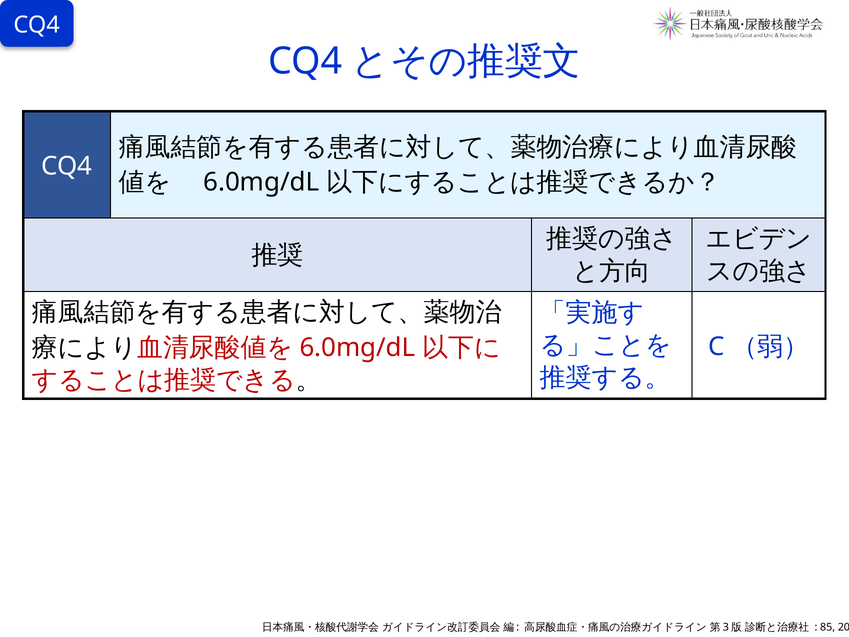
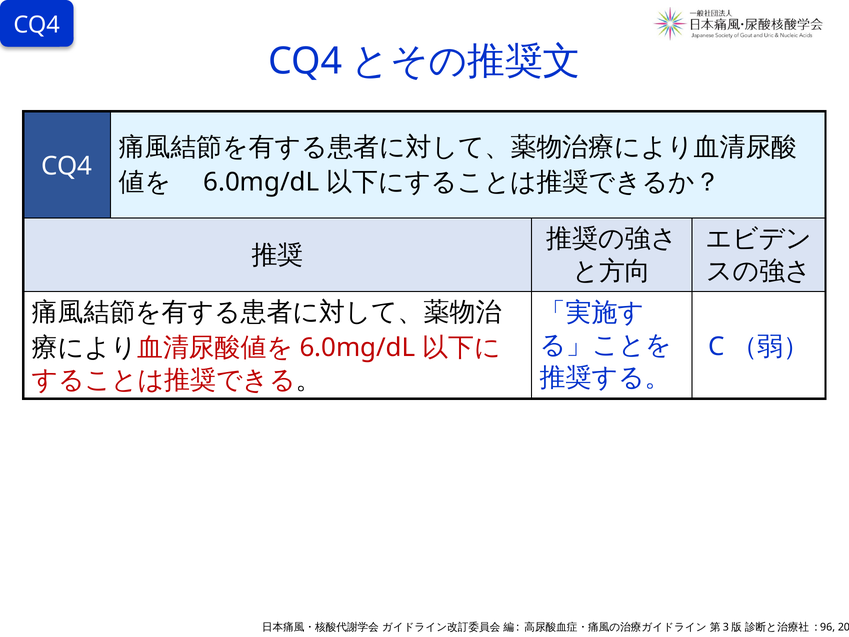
85: 85 -> 96 (828, 627)
